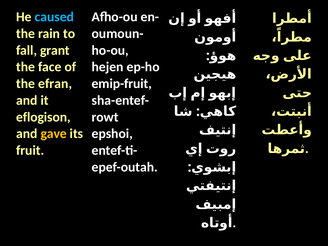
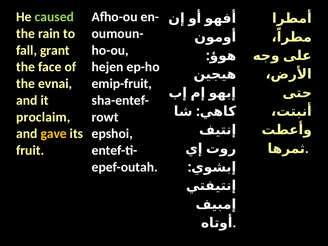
caused colour: light blue -> light green (54, 17)
efran: efran -> evnai (55, 84)
eflogison: eflogison -> proclaim (43, 117)
